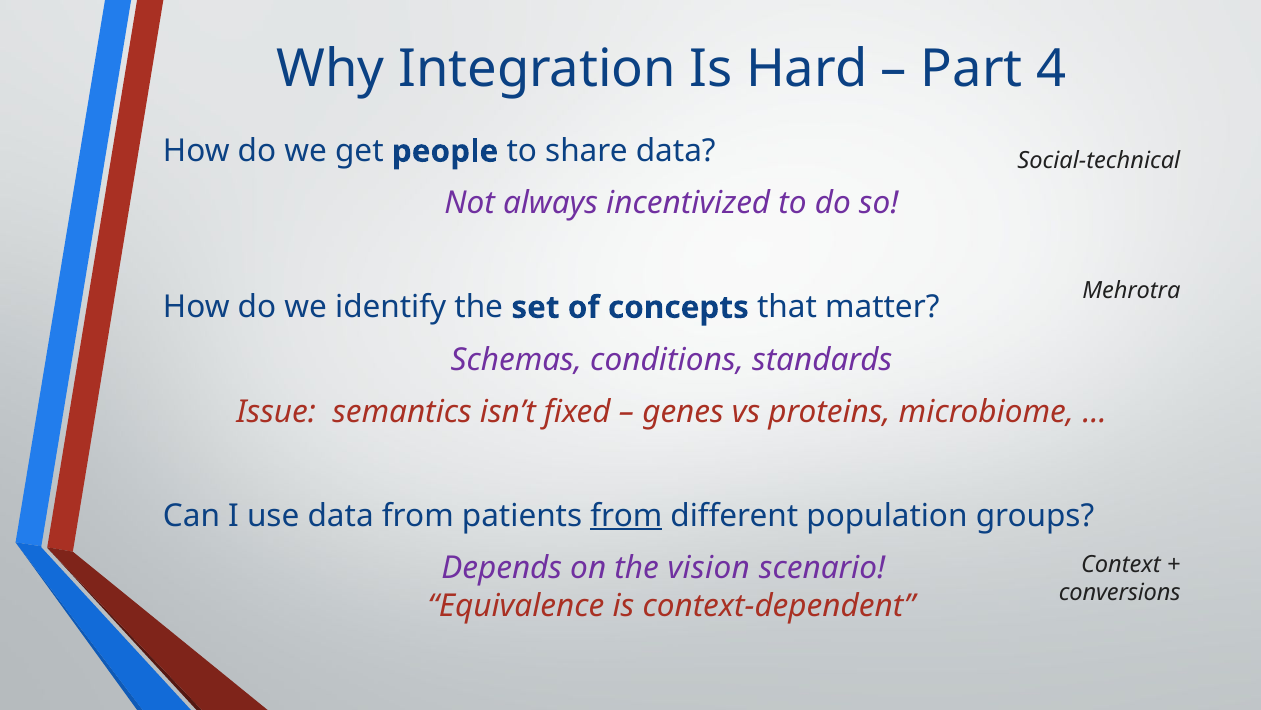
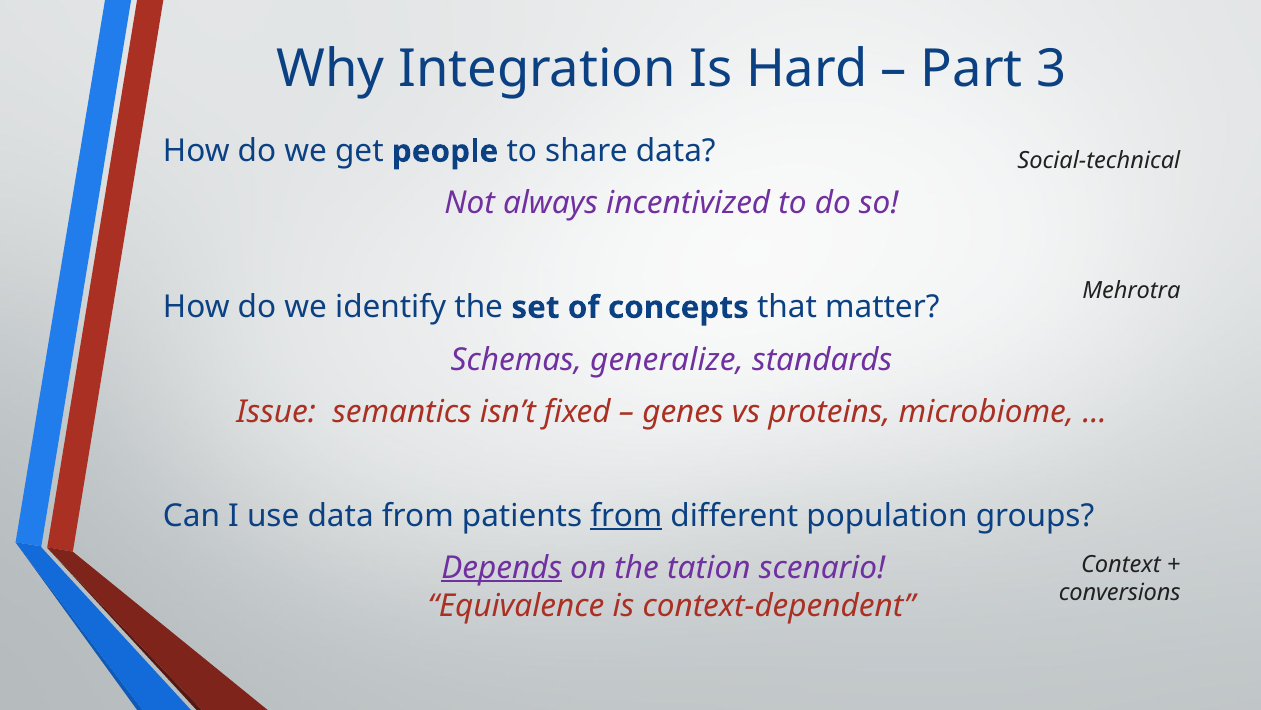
4: 4 -> 3 (1051, 69)
conditions: conditions -> generalize (667, 359)
Depends underline: none -> present (502, 567)
vision: vision -> tation (709, 567)
